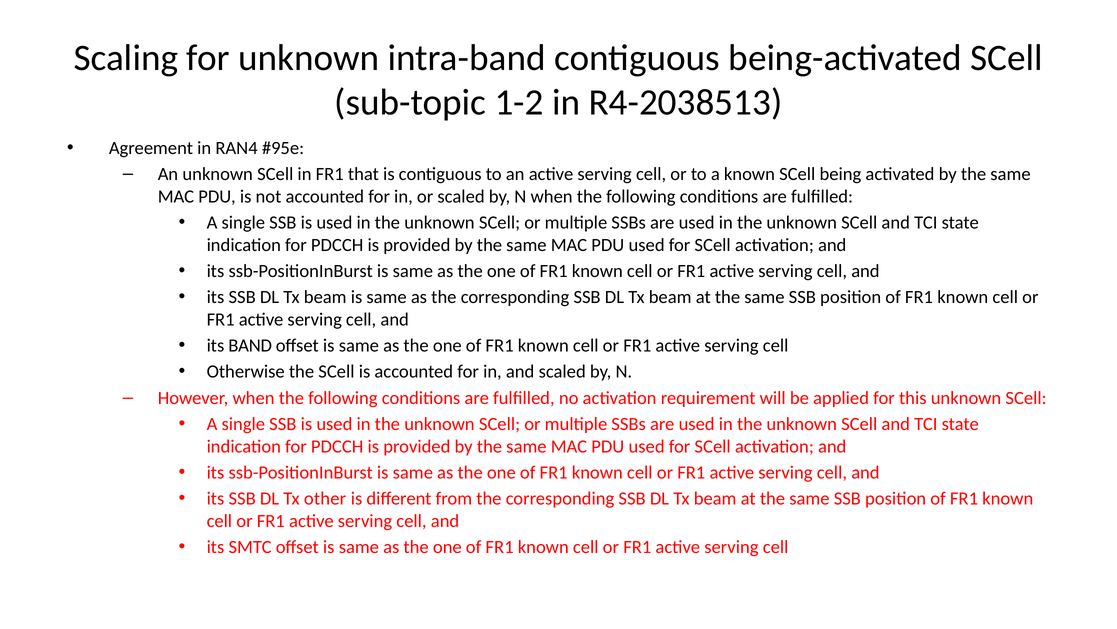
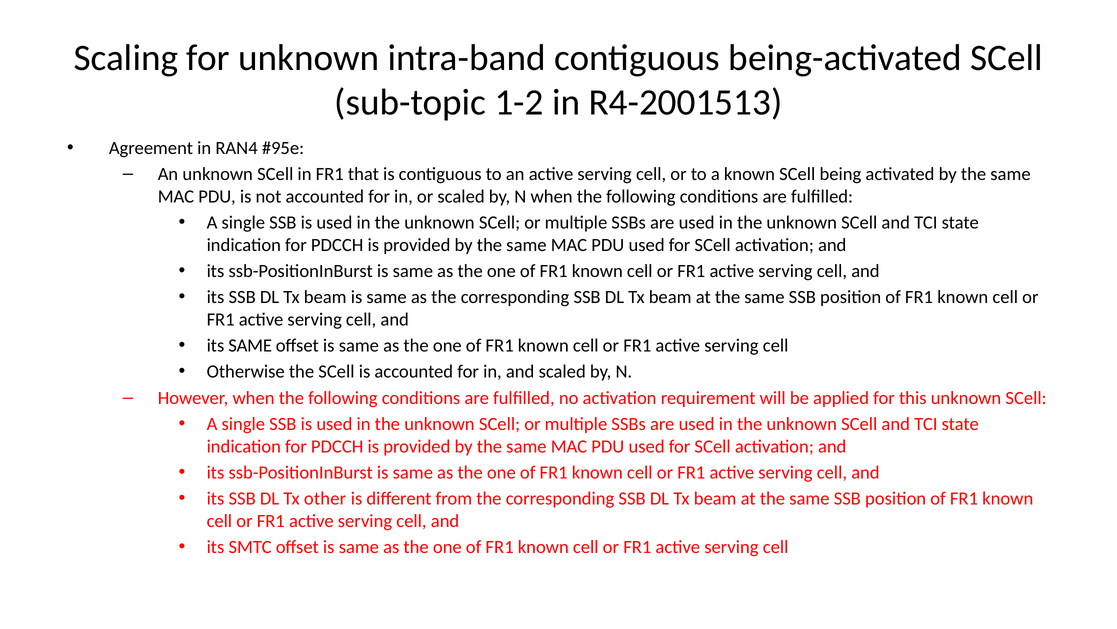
R4-2038513: R4-2038513 -> R4-2001513 (685, 102)
its BAND: BAND -> SAME (250, 345)
